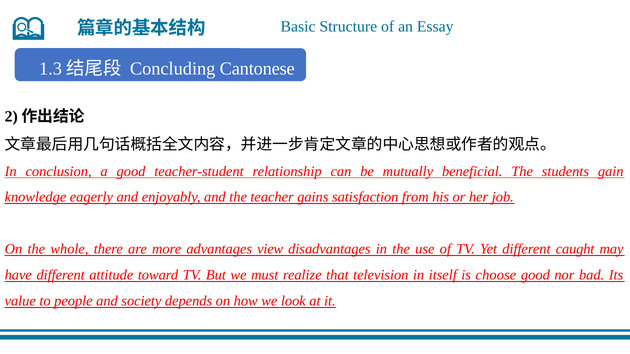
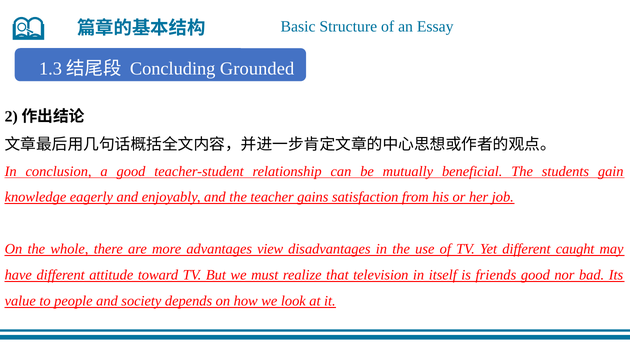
Cantonese: Cantonese -> Grounded (257, 69)
choose: choose -> friends (496, 275)
